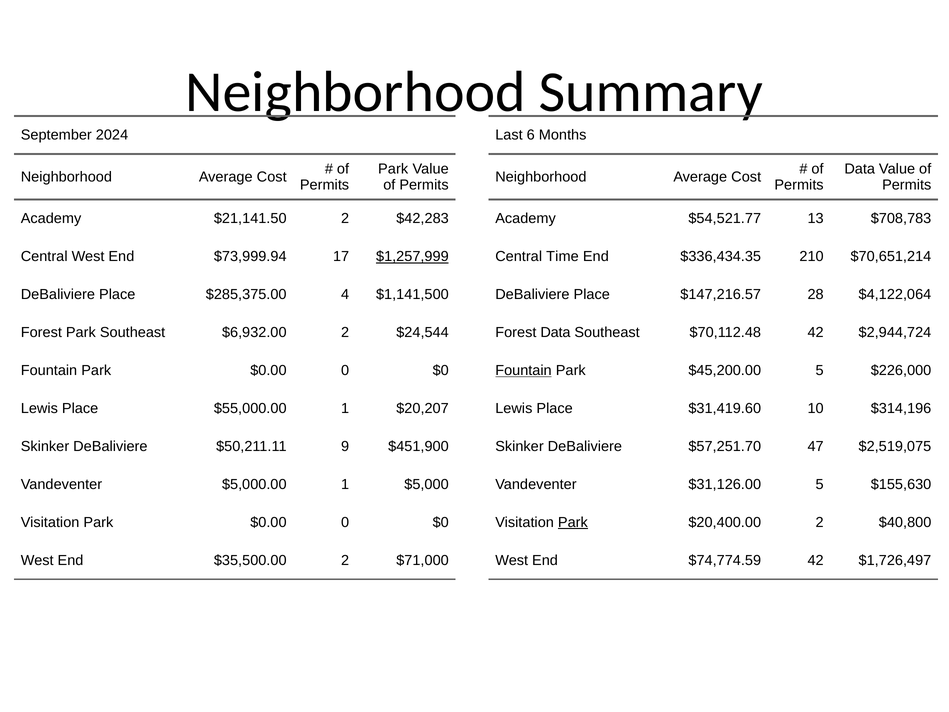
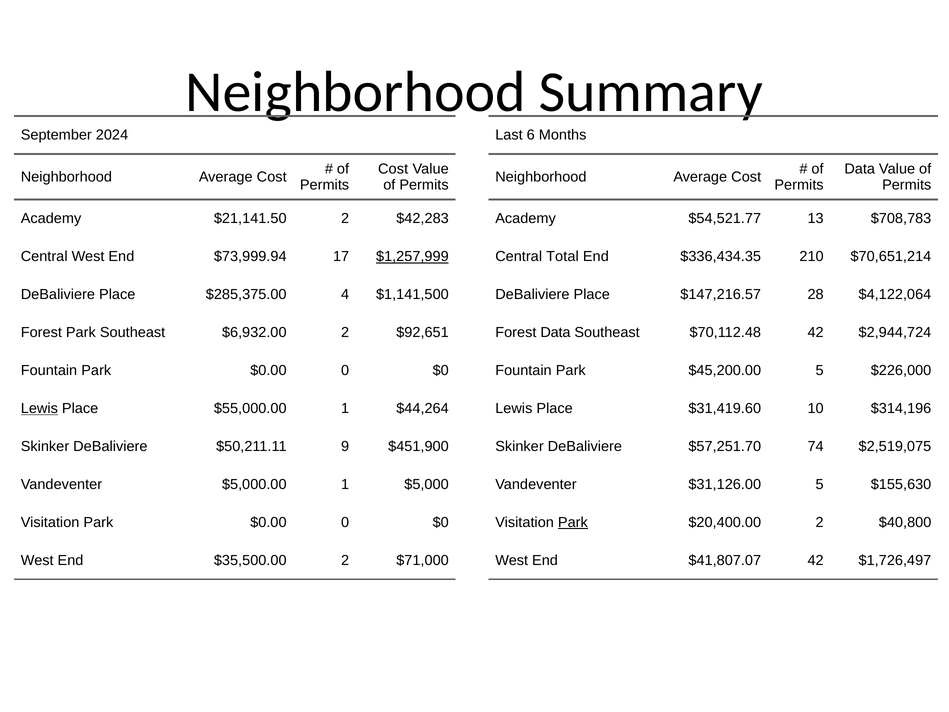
Park: Park -> Cost (393, 169)
Time: Time -> Total (562, 257)
$24,544: $24,544 -> $92,651 (423, 332)
Fountain underline: present -> none (523, 370)
Lewis underline: none -> present (39, 408)
$20,207: $20,207 -> $44,264 (423, 408)
47: 47 -> 74 (816, 446)
$74,774.59: $74,774.59 -> $41,807.07 (725, 560)
